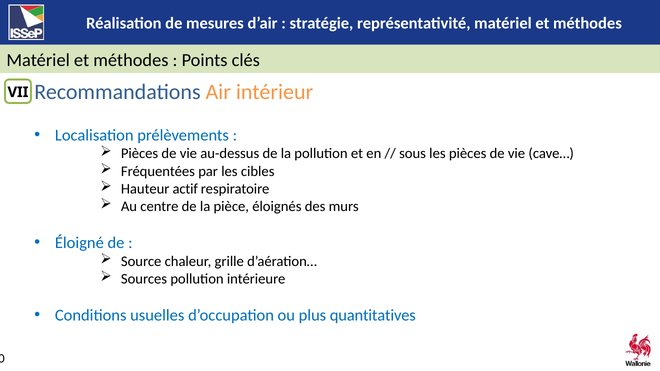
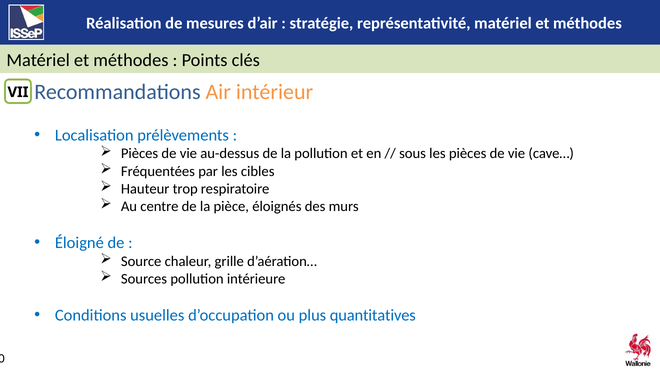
actif: actif -> trop (185, 189)
